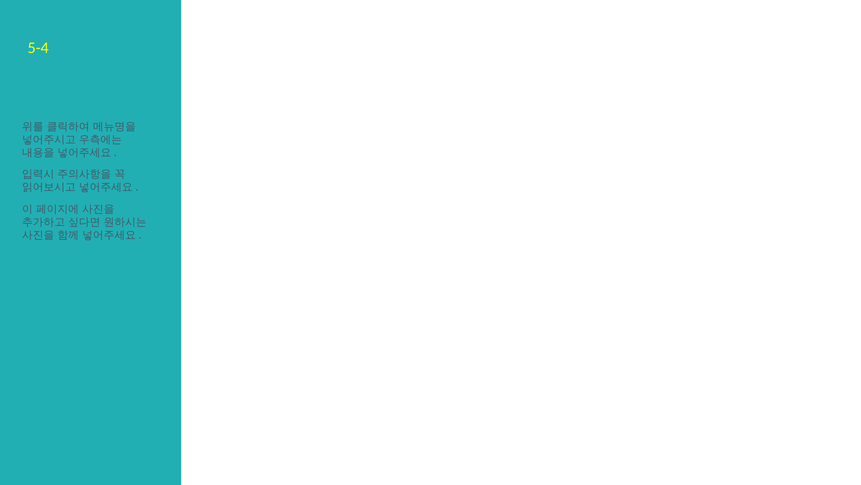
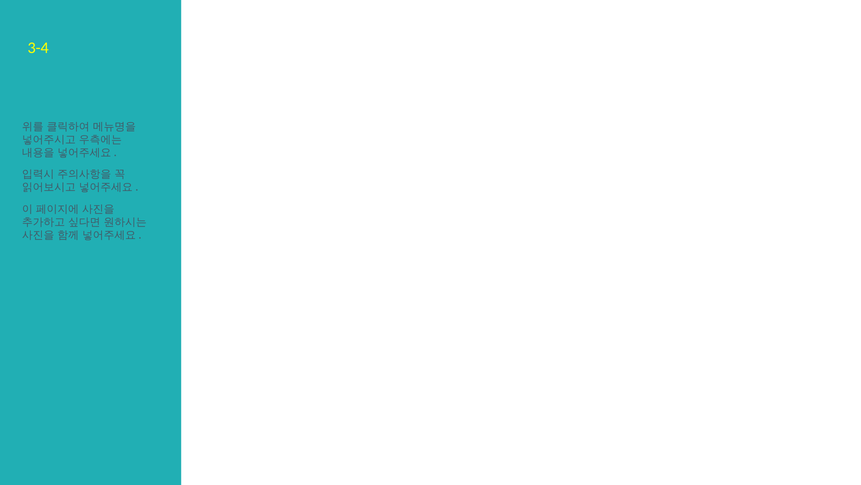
5-4: 5-4 -> 3-4 (38, 48)
